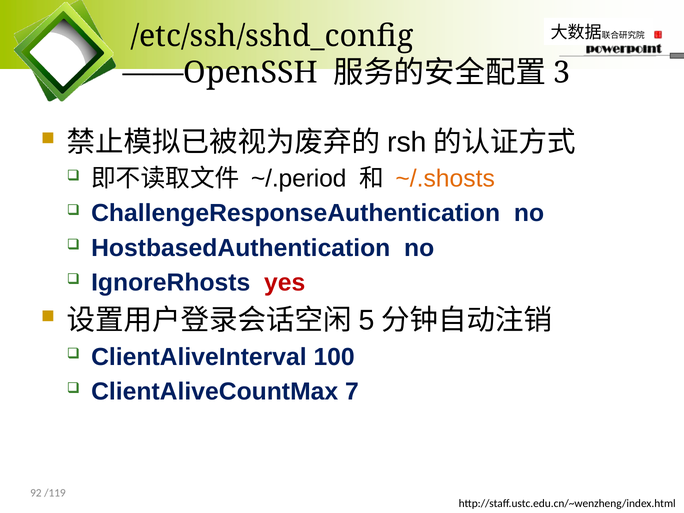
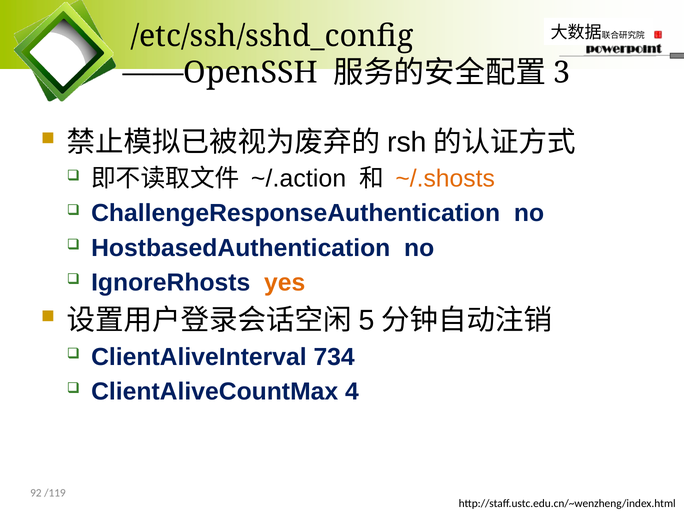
~/.period: ~/.period -> ~/.action (299, 179)
yes colour: red -> orange (285, 282)
100: 100 -> 734 (334, 357)
7: 7 -> 4 (352, 391)
